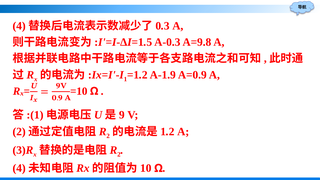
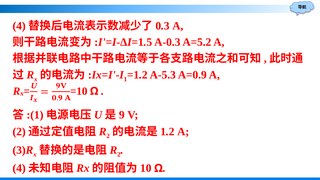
A=9.8: A=9.8 -> A=5.2 (197, 42)
A-1.9: A-1.9 -> A-5.3 (163, 75)
